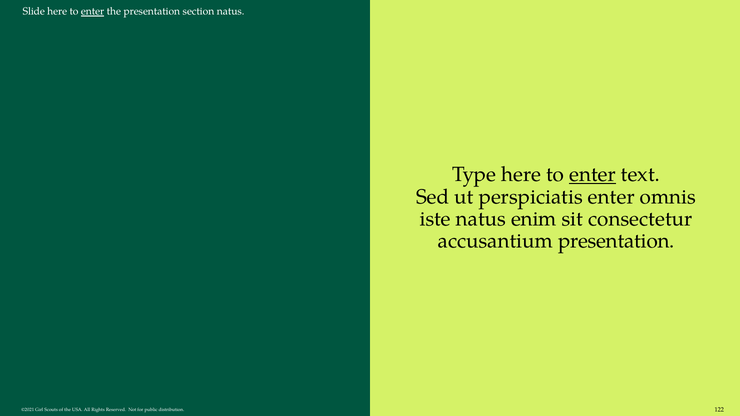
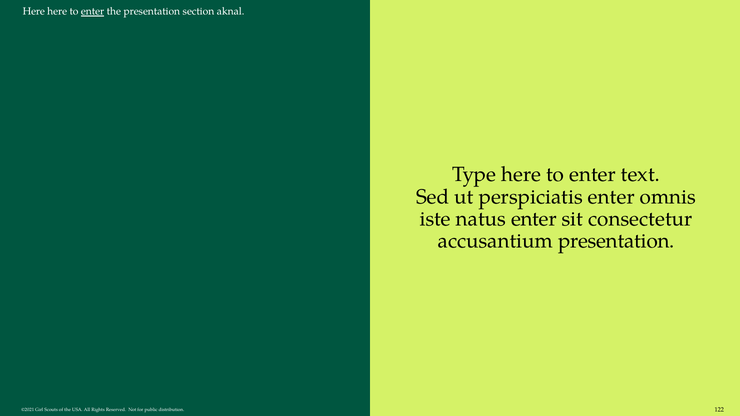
Slide: Slide -> Here (34, 12)
section natus: natus -> aknal (231, 12)
enter underline: present -> none (592, 175)
natus enim: enim -> enter (534, 219)
